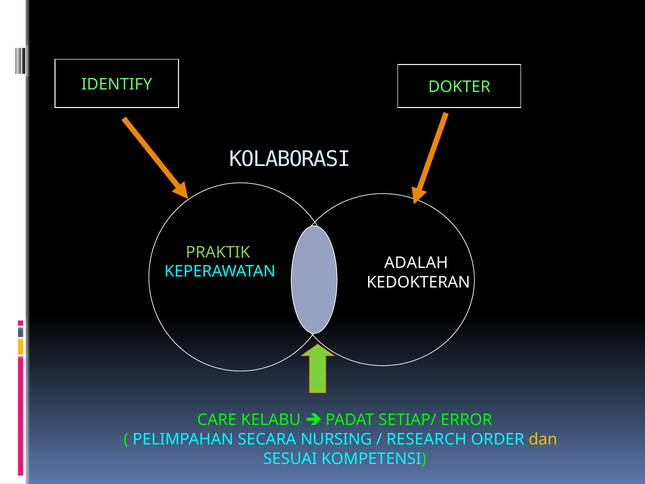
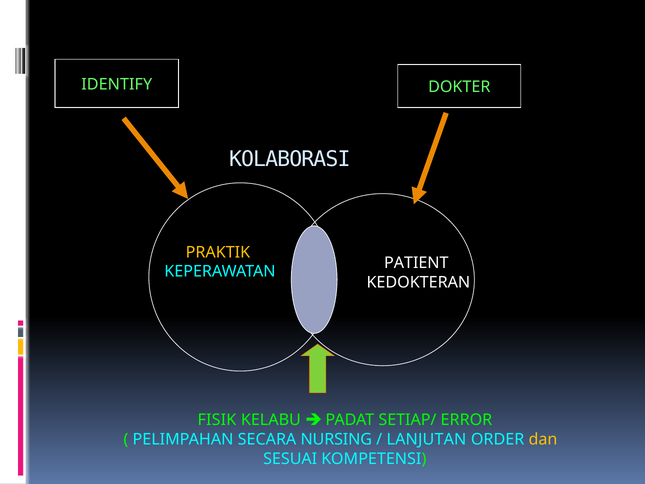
PRAKTIK colour: light green -> yellow (218, 252)
ADALAH: ADALAH -> PATIENT (416, 263)
CARE: CARE -> FISIK (217, 420)
RESEARCH: RESEARCH -> LANJUTAN (426, 439)
